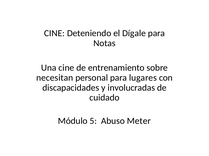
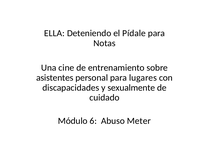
CINE: CINE -> ELLA (54, 33)
Dígale: Dígale -> Pídale (134, 33)
necesitan: necesitan -> asistentes (55, 78)
involucradas: involucradas -> sexualmente (131, 88)
5: 5 -> 6 (93, 121)
